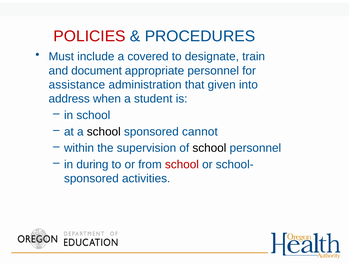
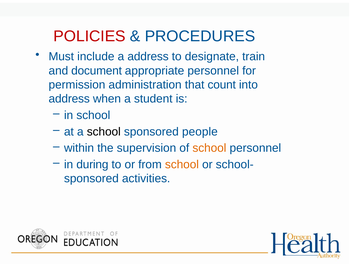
a covered: covered -> address (148, 57)
assistance: assistance -> permission (77, 85)
given: given -> count (222, 85)
cannot: cannot -> people (200, 132)
school colour: black -> orange (209, 148)
school colour: red -> orange (182, 164)
